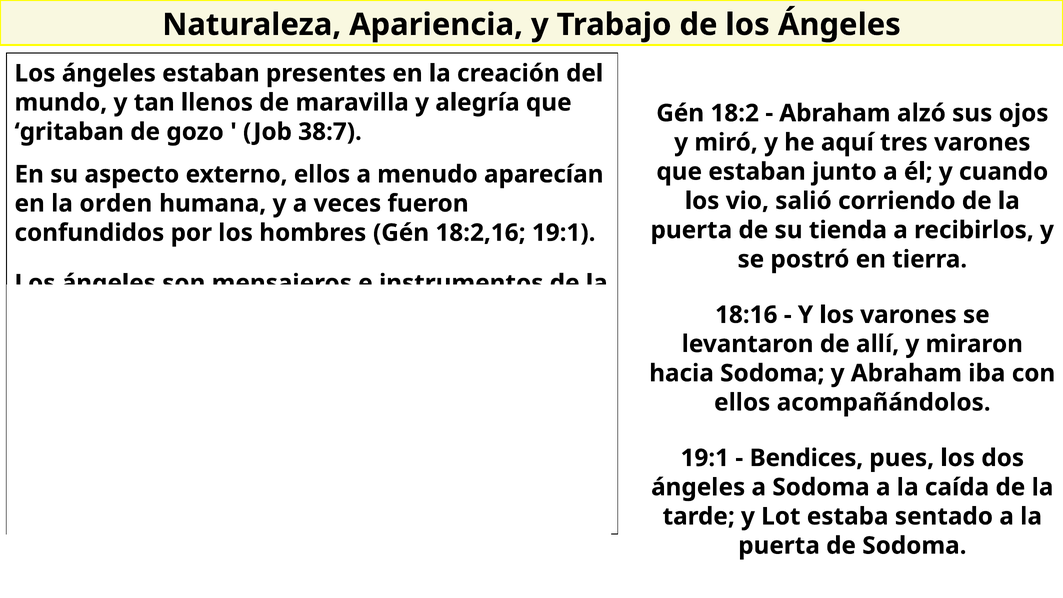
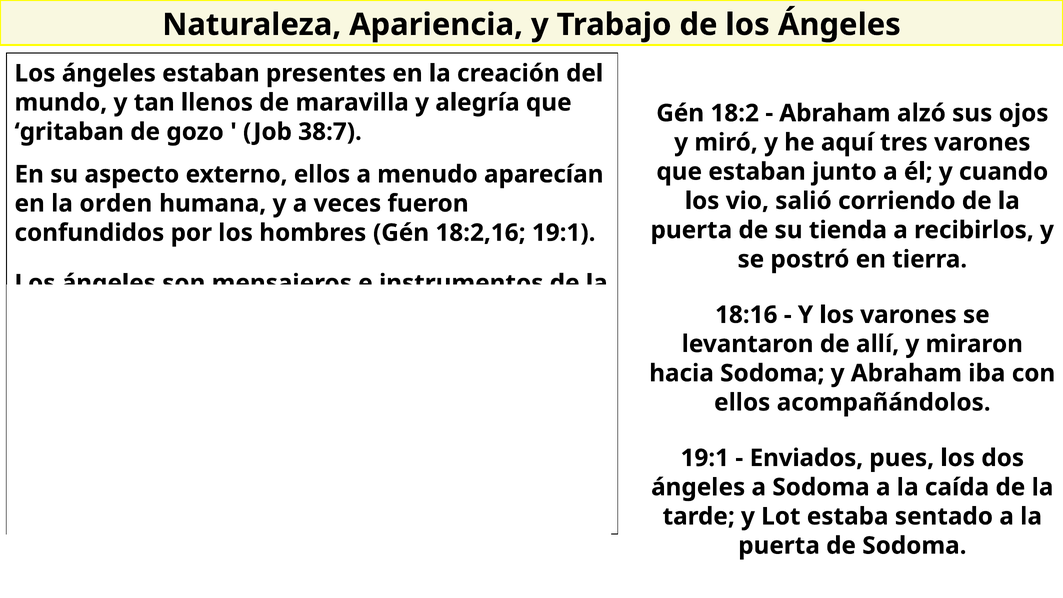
Bendices: Bendices -> Enviados (806, 458)
